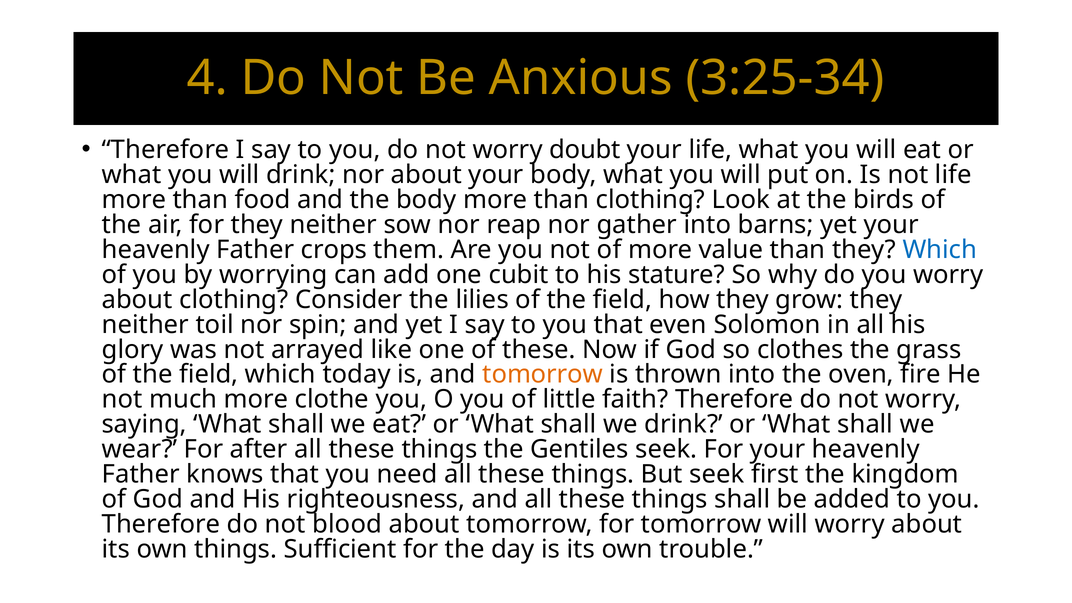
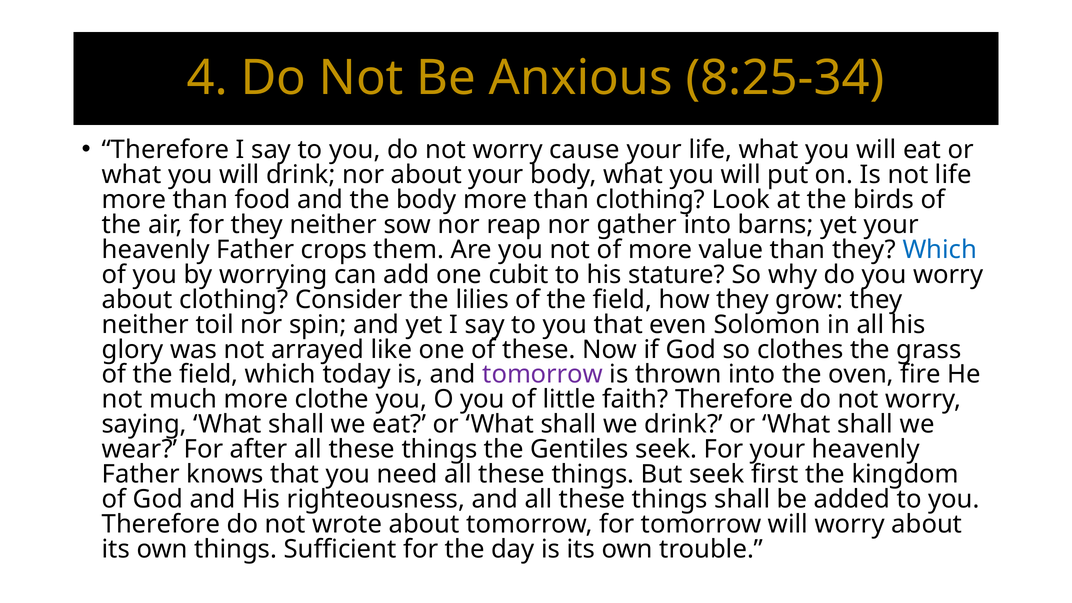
3:25-34: 3:25-34 -> 8:25-34 (785, 78)
doubt: doubt -> cause (585, 150)
tomorrow colour: orange -> purple (543, 375)
blood: blood -> wrote (347, 524)
